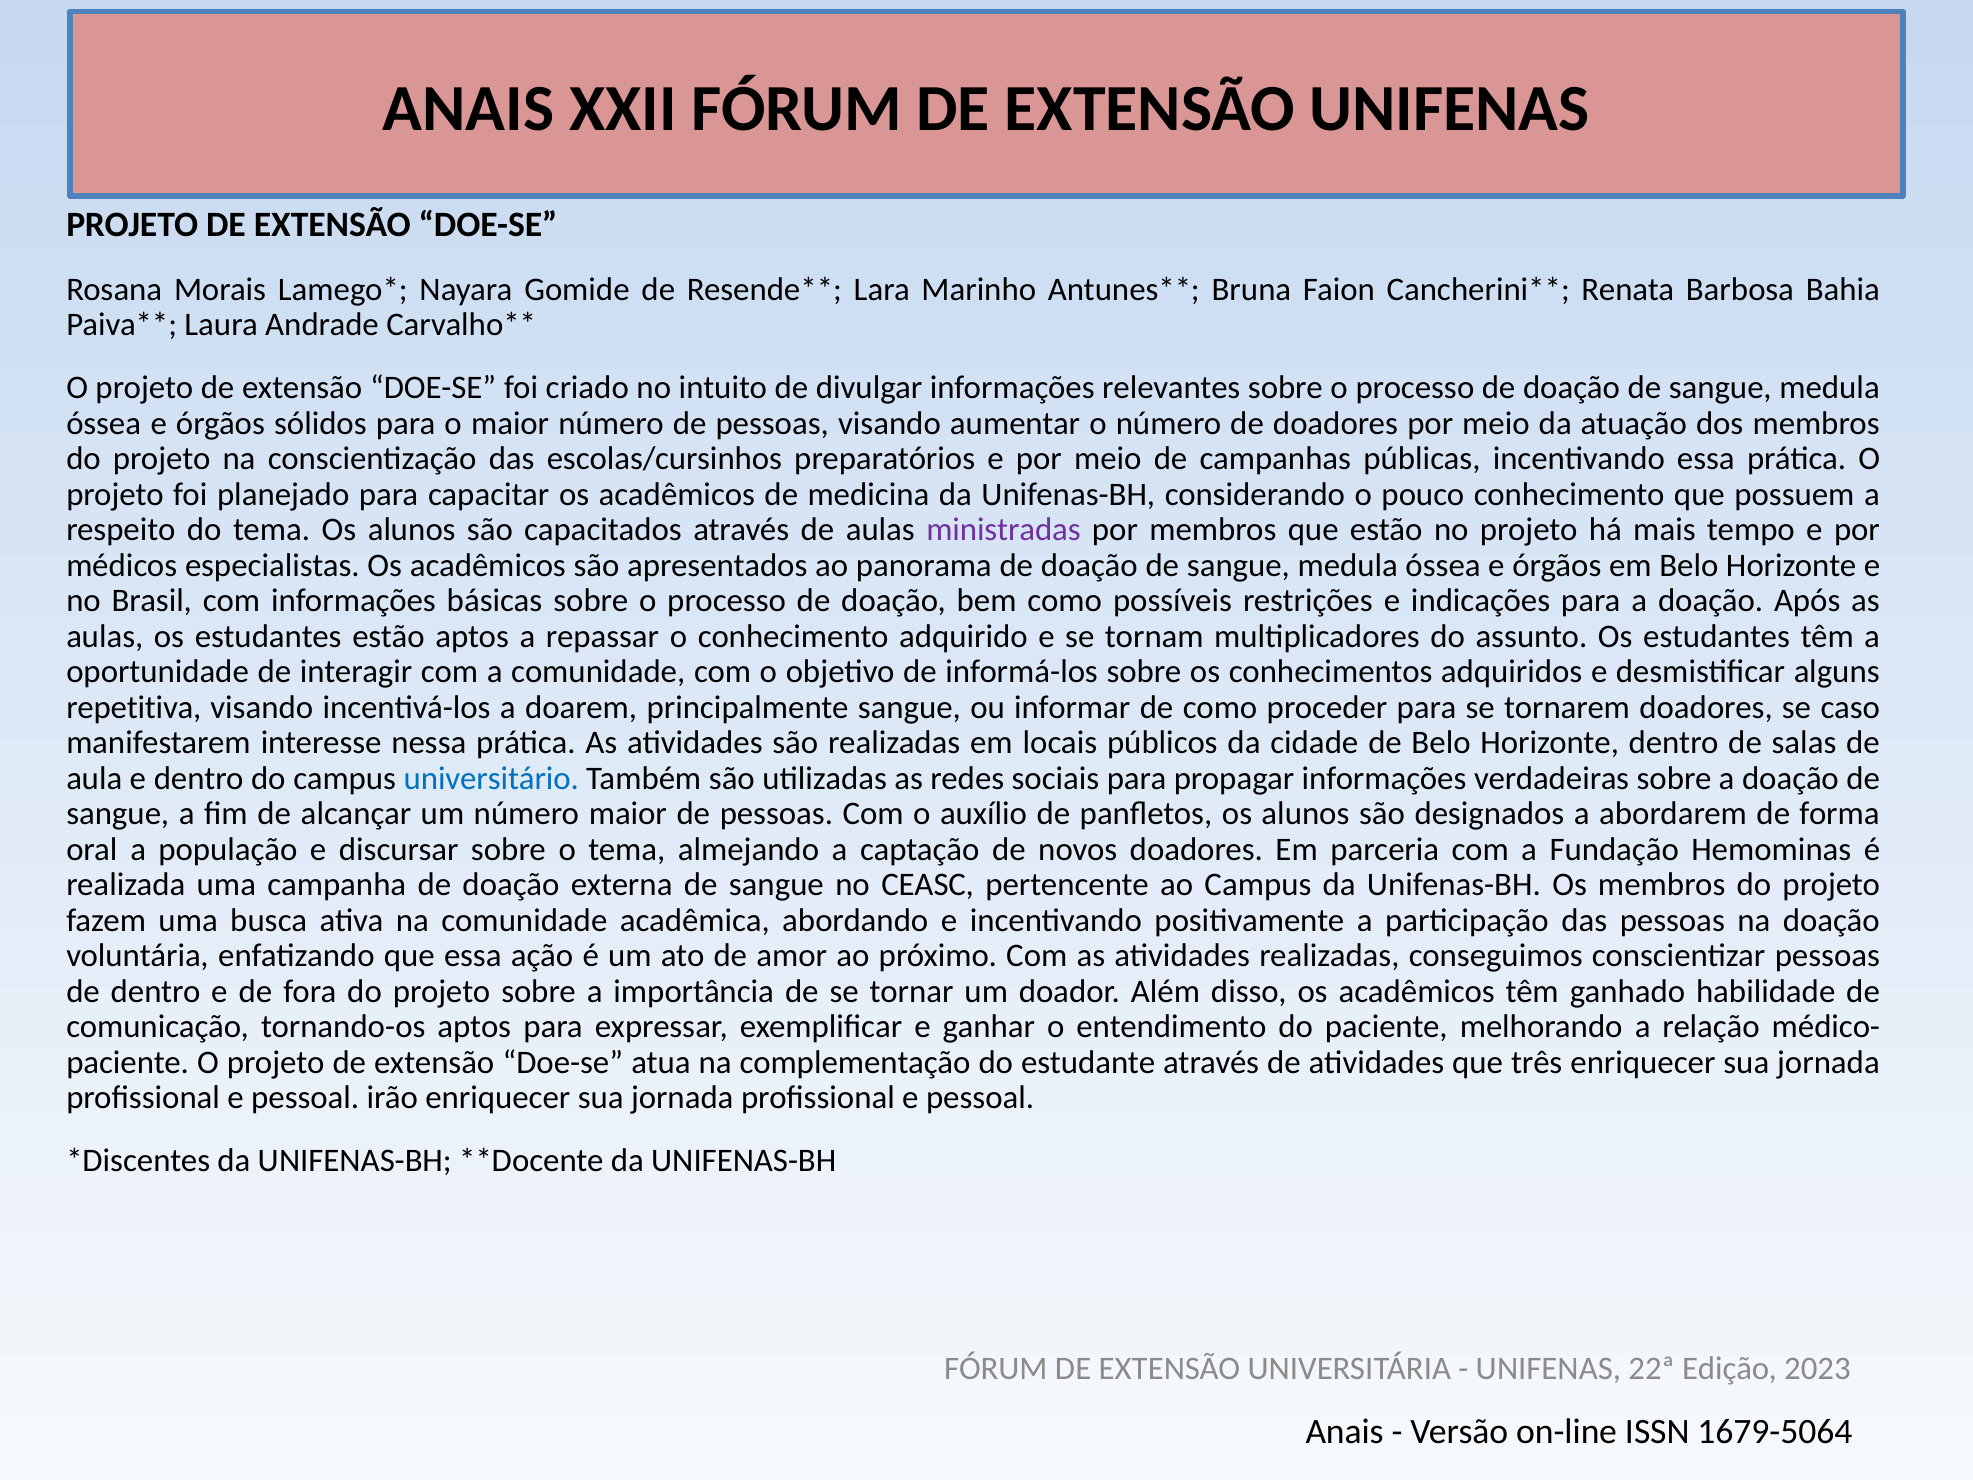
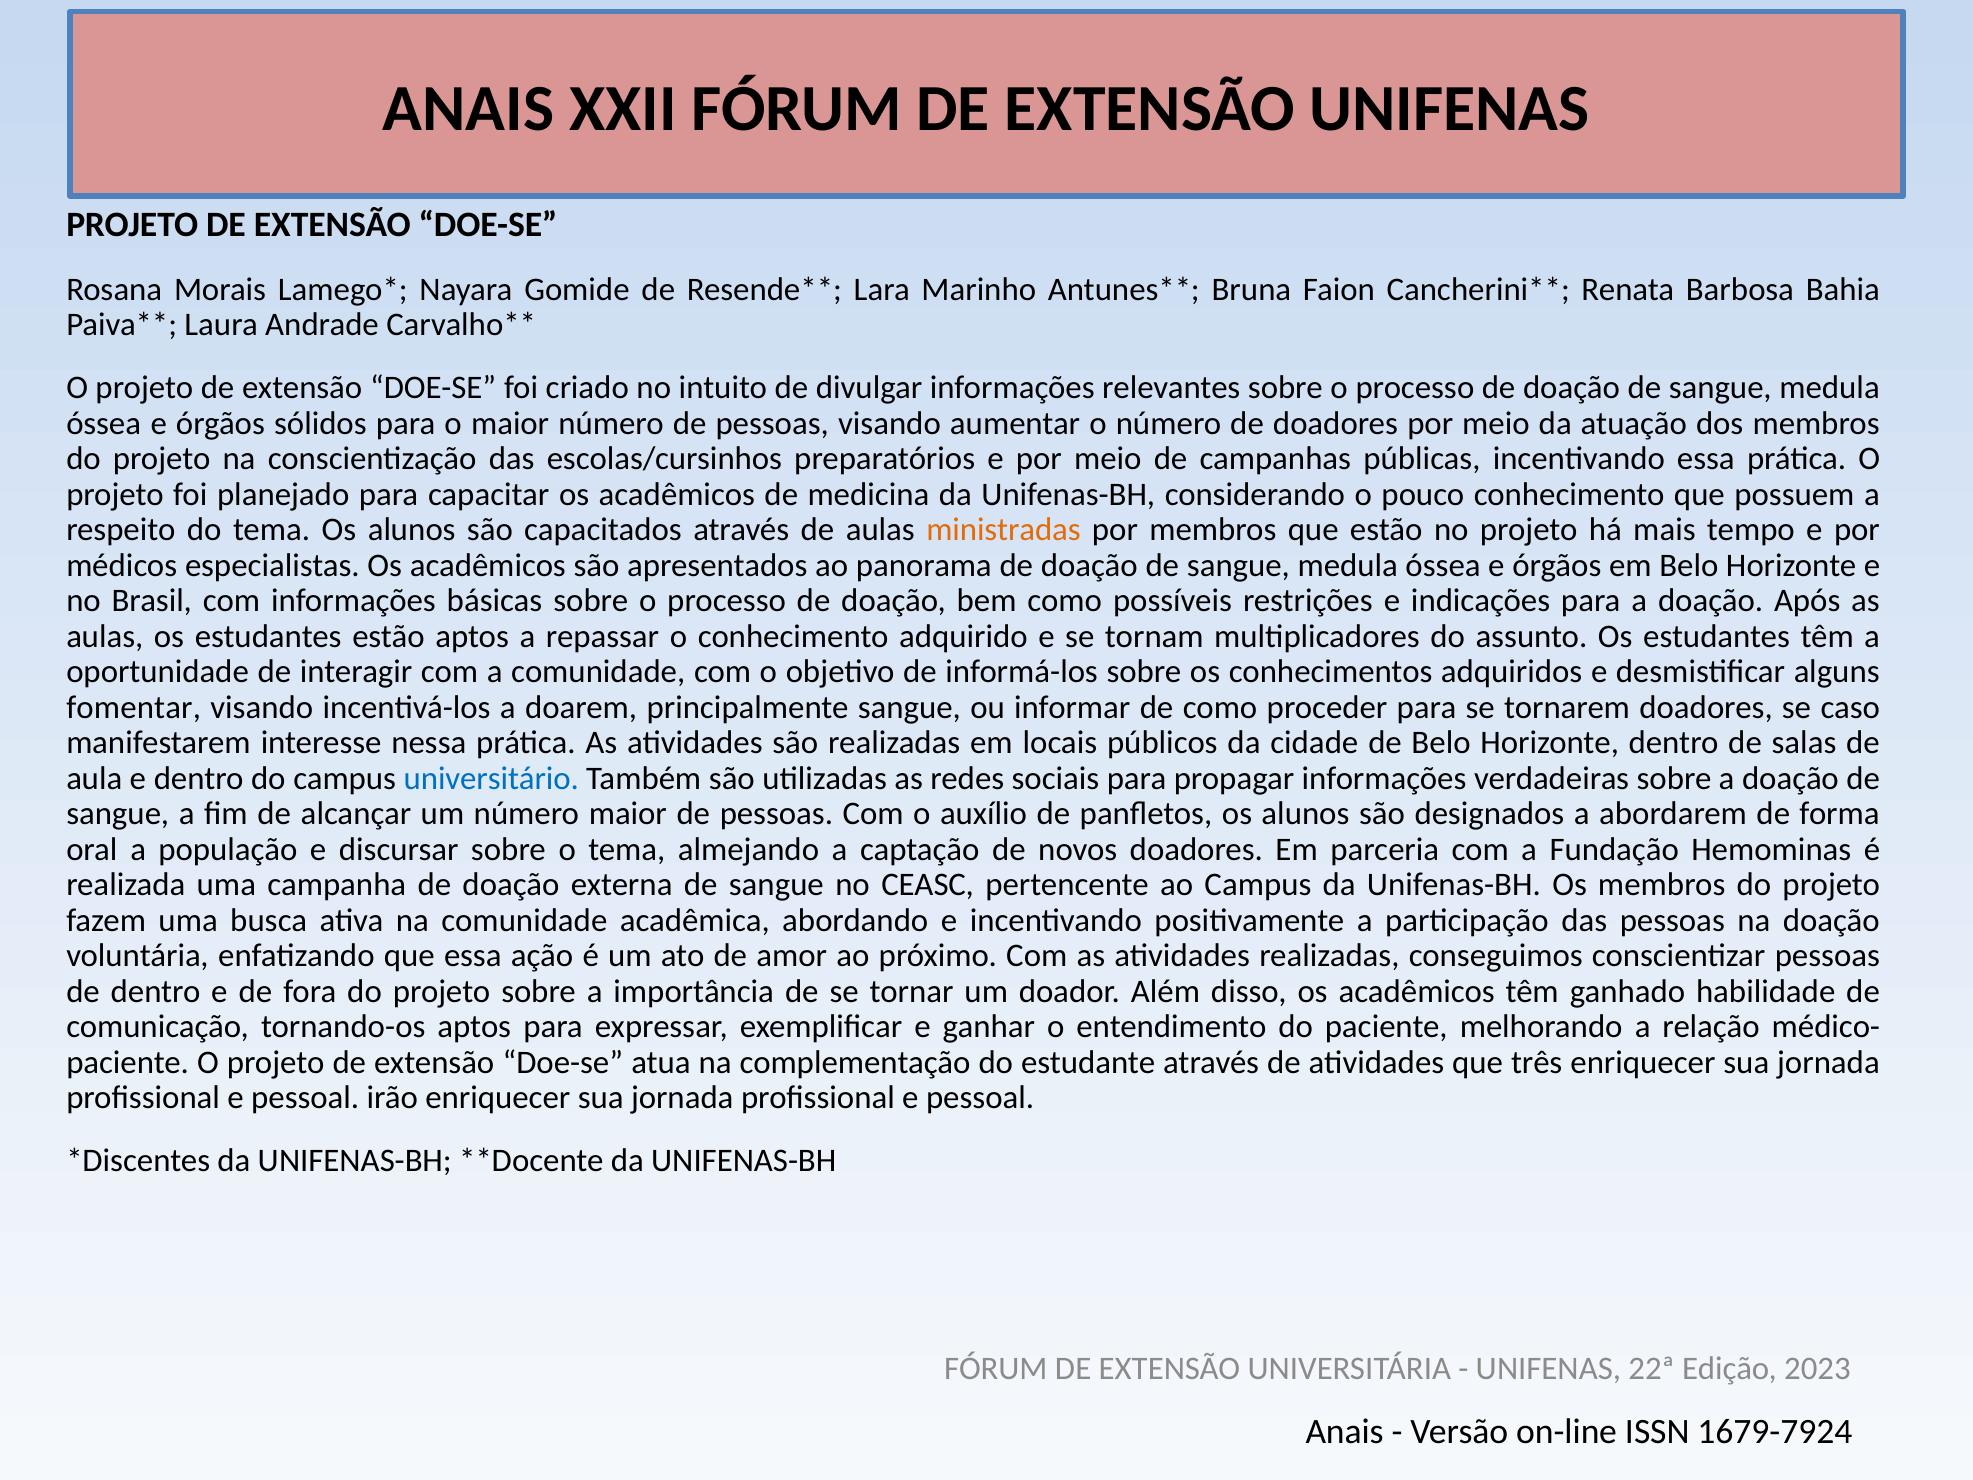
ministradas colour: purple -> orange (1004, 530)
repetitiva: repetitiva -> fomentar (134, 707)
1679-5064: 1679-5064 -> 1679-7924 (1775, 1432)
